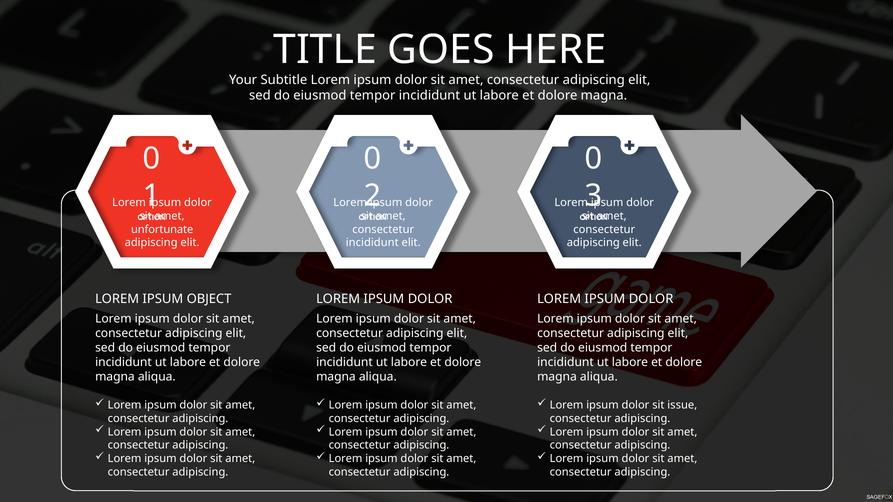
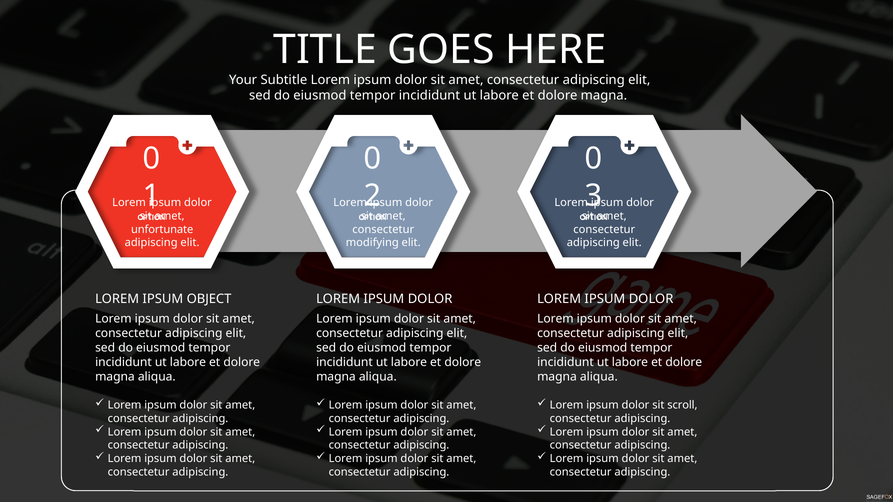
incididunt: incididunt -> modifying (372, 243)
issue: issue -> scroll (682, 405)
